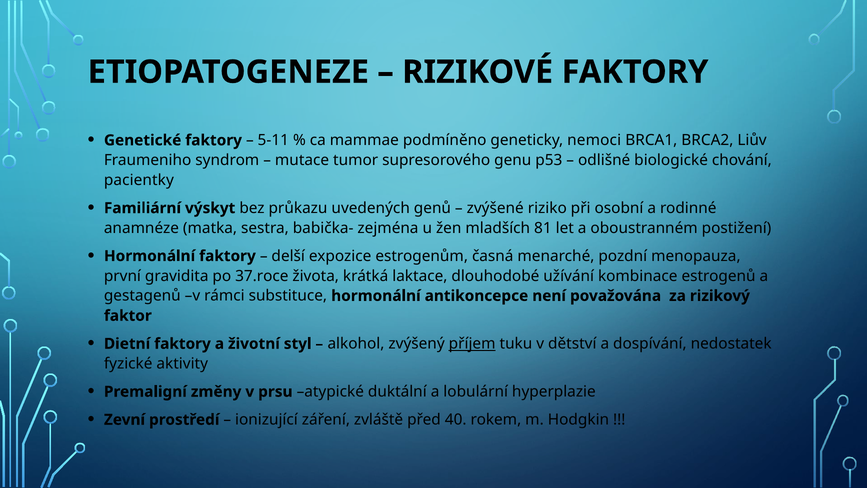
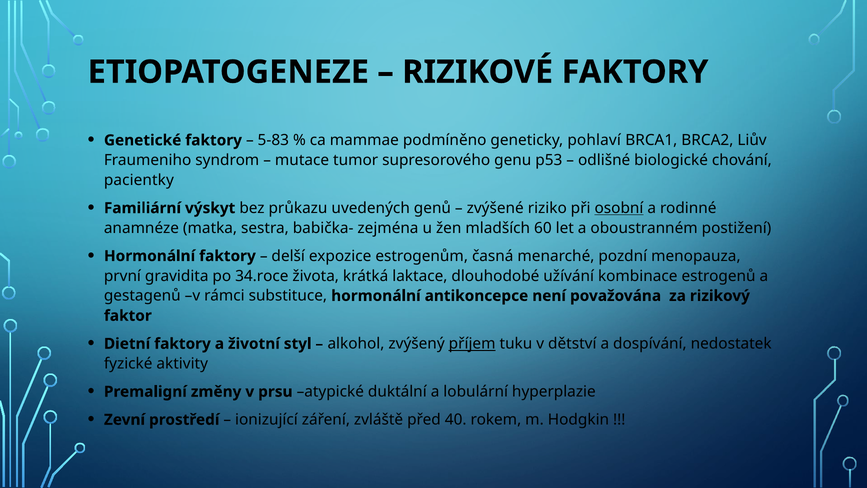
5-11: 5-11 -> 5-83 (273, 140)
nemoci: nemoci -> pohlaví (594, 140)
osobní underline: none -> present (619, 208)
81: 81 -> 60 (543, 228)
37.roce: 37.roce -> 34.roce (262, 276)
